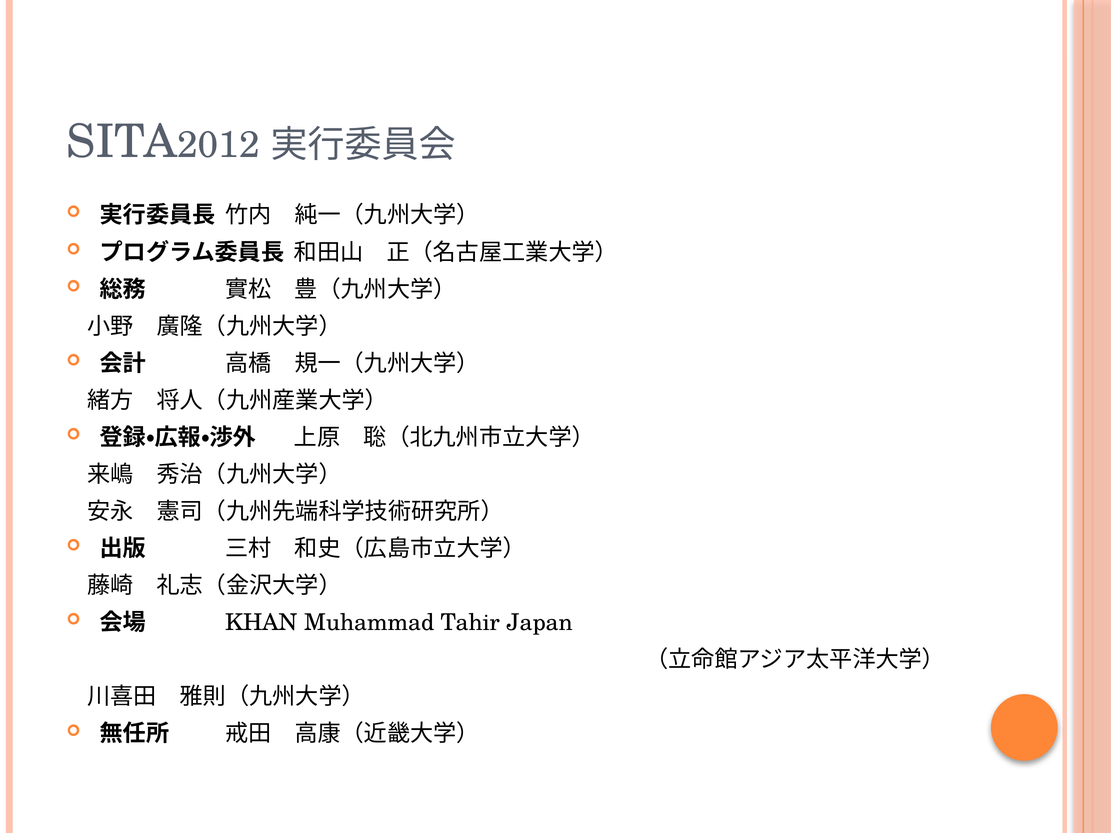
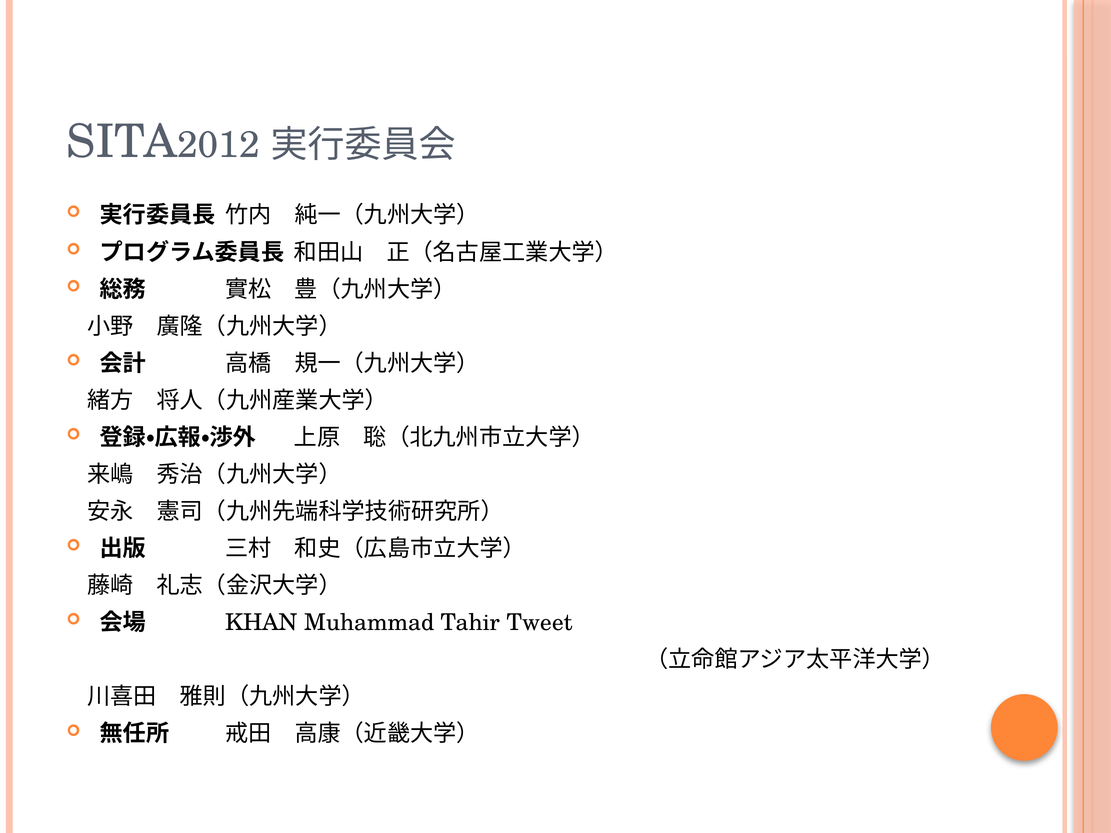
Japan: Japan -> Tweet (540, 623)
